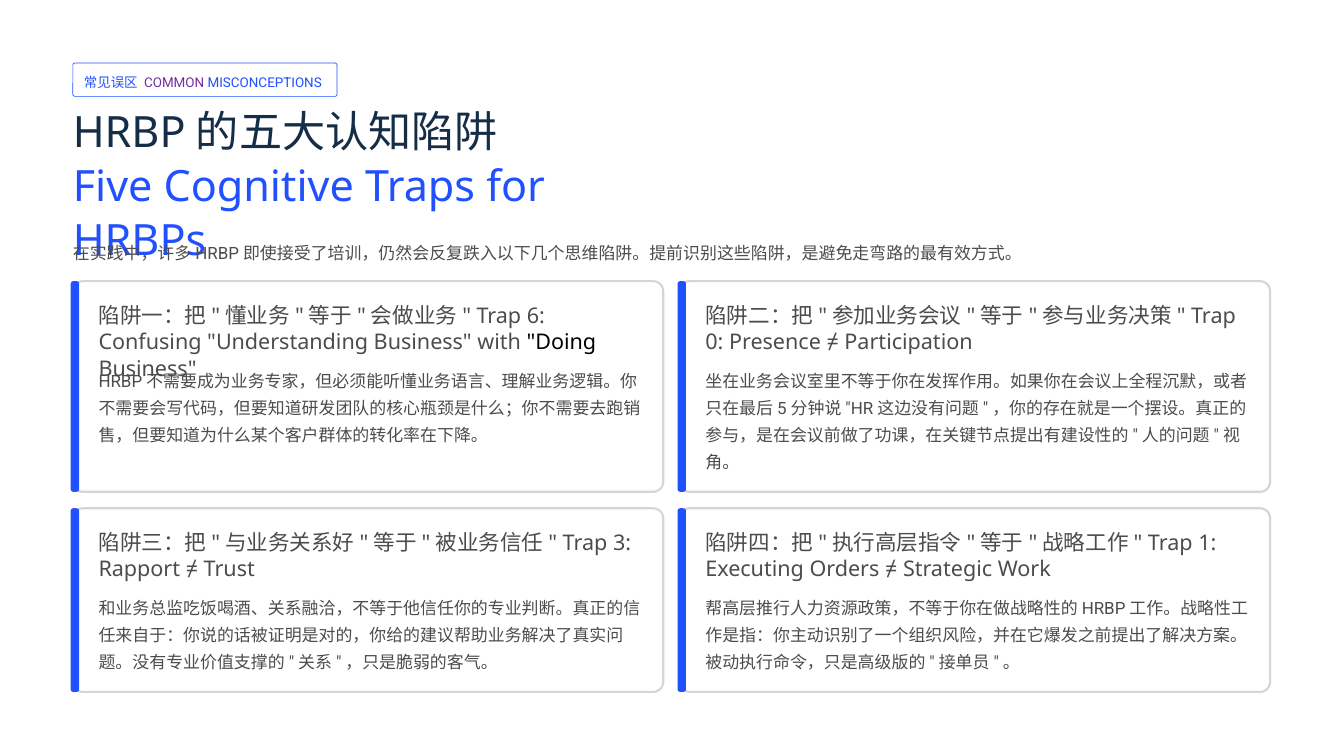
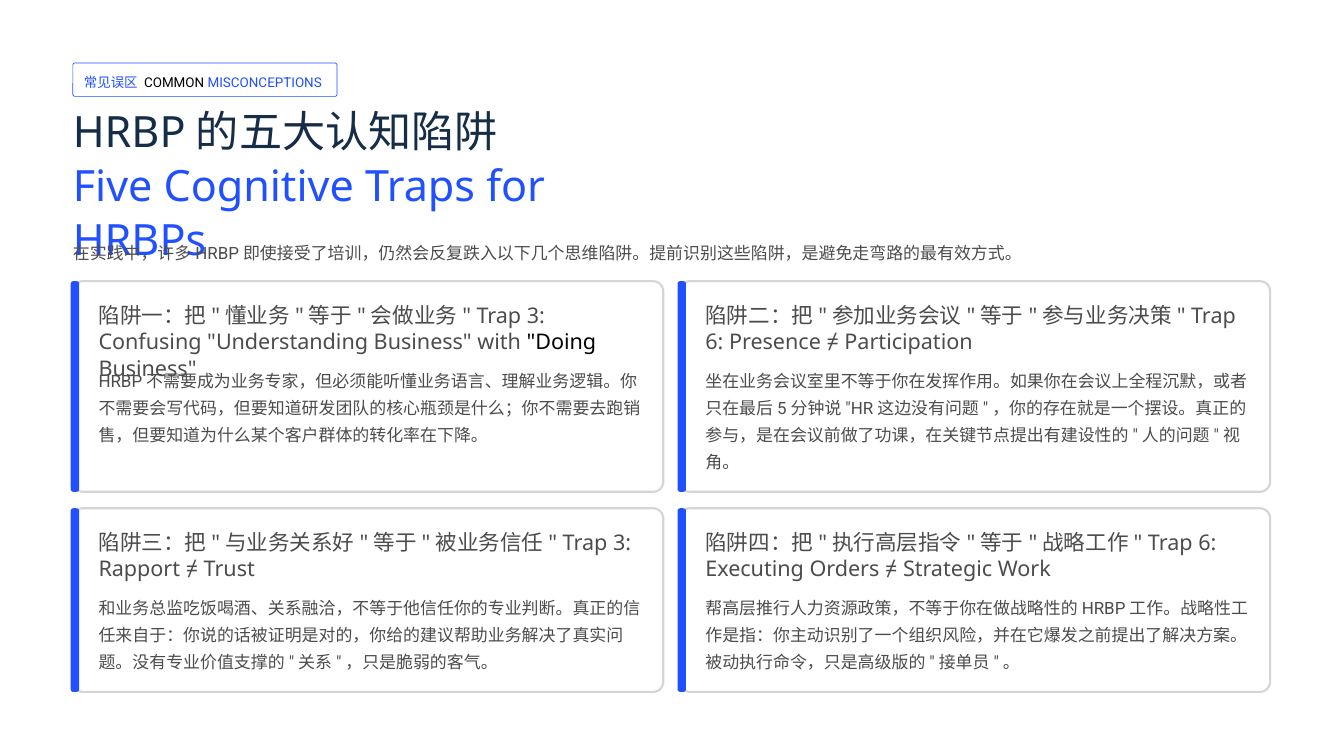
COMMON colour: purple -> black (174, 83)
6: 6 -> 3 (536, 316)
0: 0 -> 6 (714, 343)
1: 1 -> 6 (1207, 543)
